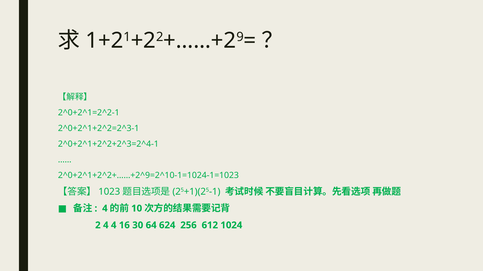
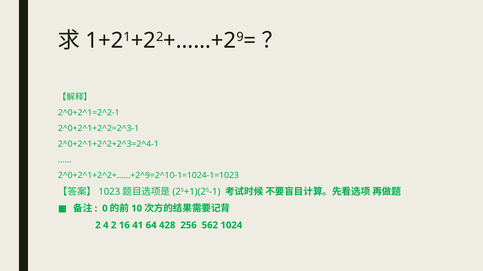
4: 4 -> 0 (105, 209)
4 4: 4 -> 2 (114, 226)
30: 30 -> 41 (138, 226)
624: 624 -> 428 (167, 226)
612: 612 -> 562 (210, 226)
